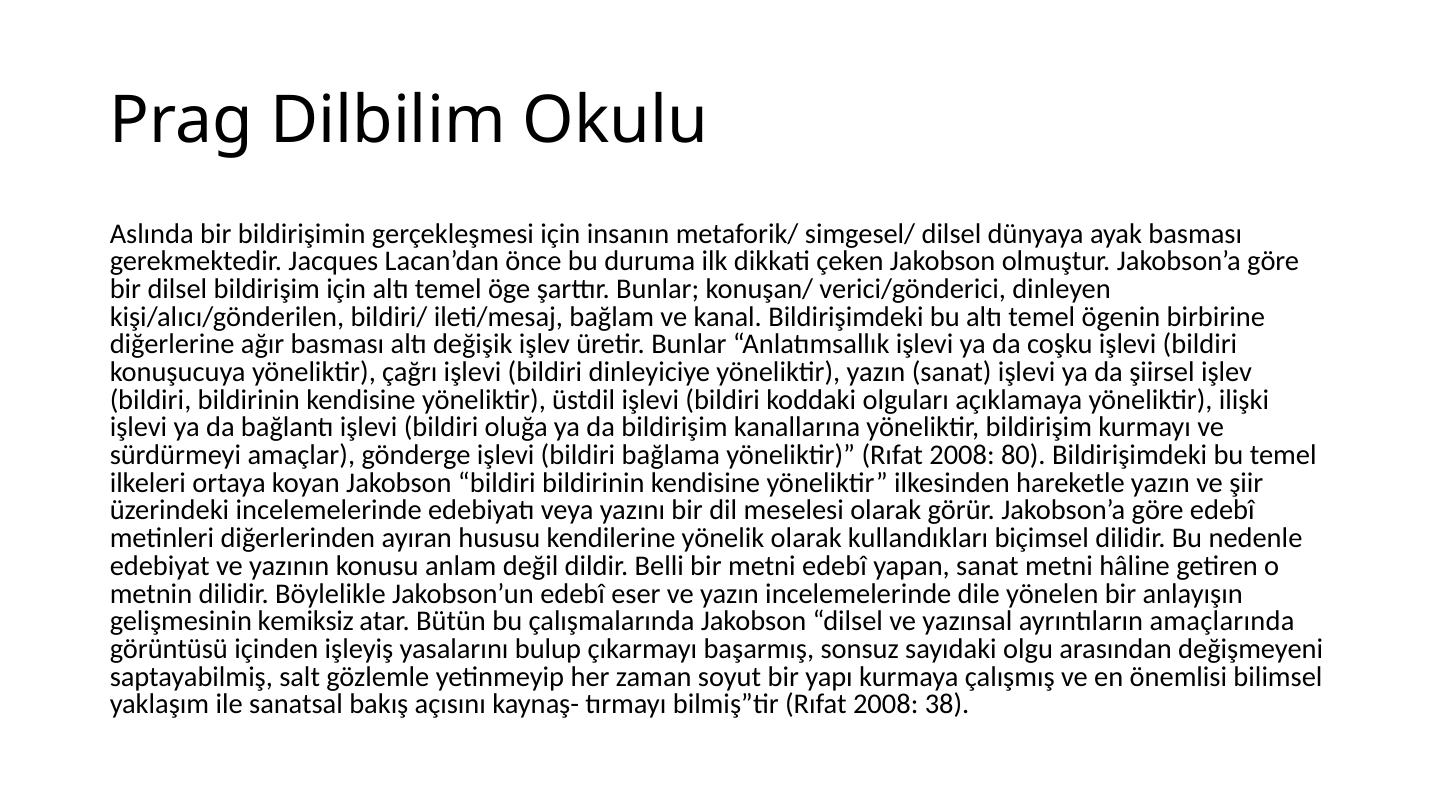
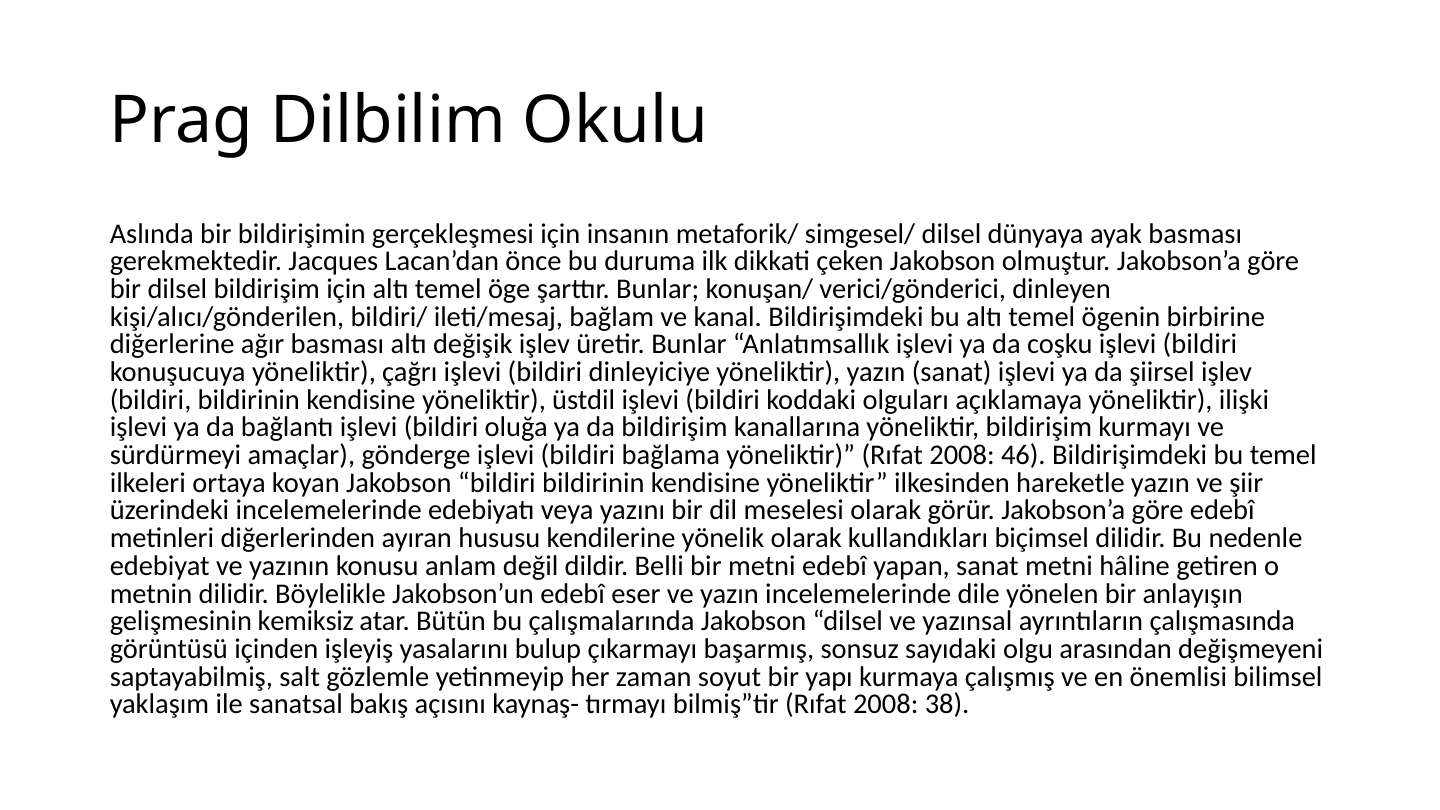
80: 80 -> 46 (1023, 455)
amaçlarında: amaçlarında -> çalışmasında (1222, 621)
